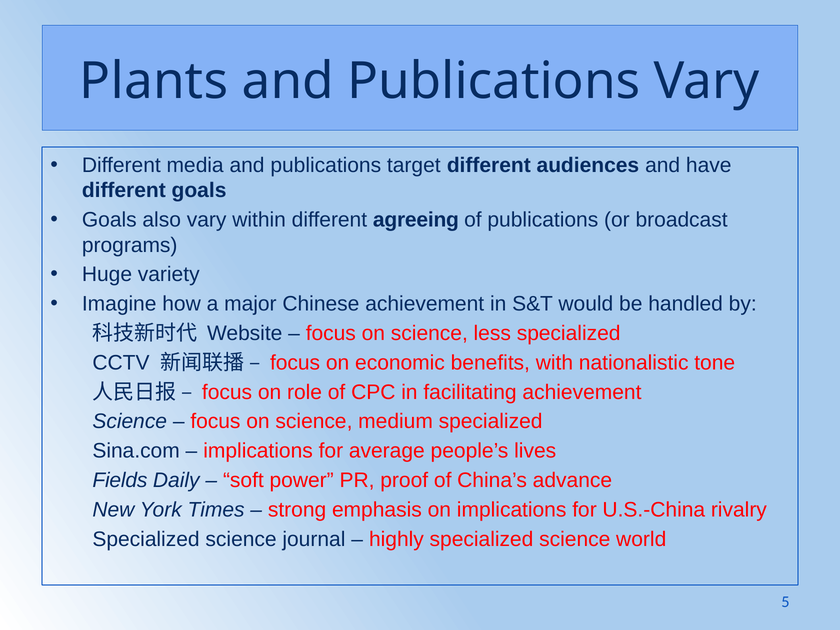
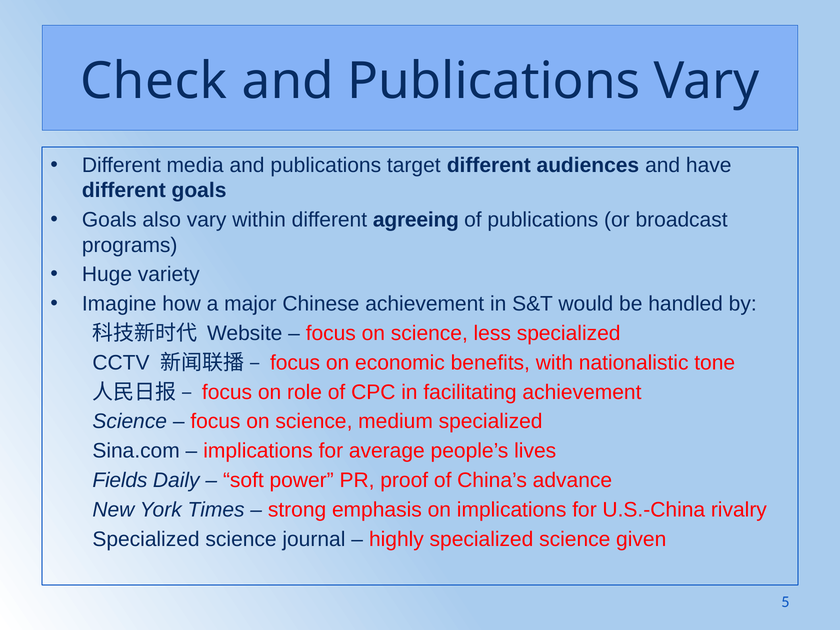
Plants: Plants -> Check (154, 81)
world: world -> given (641, 539)
